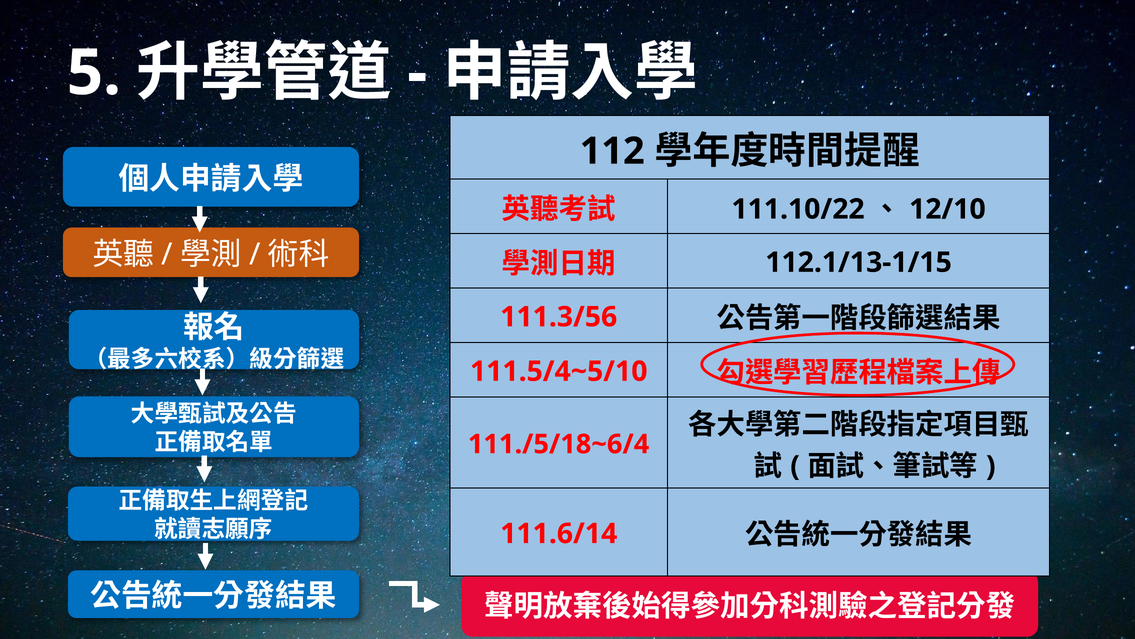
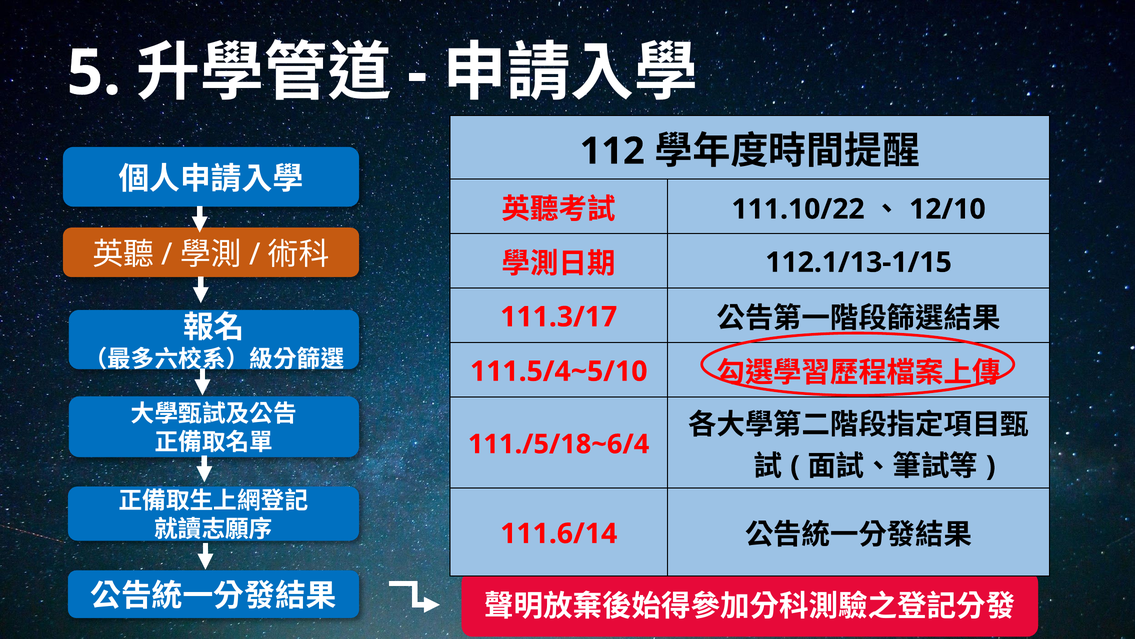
111.3/56: 111.3/56 -> 111.3/17 (559, 317)
